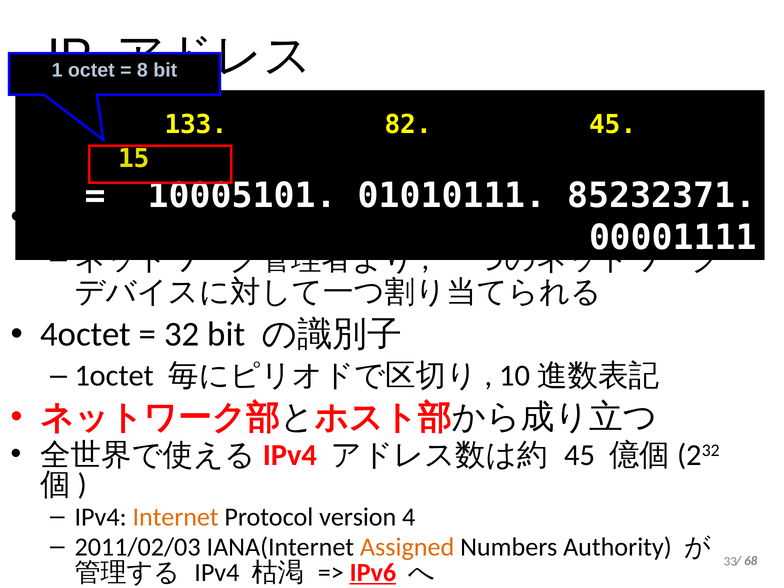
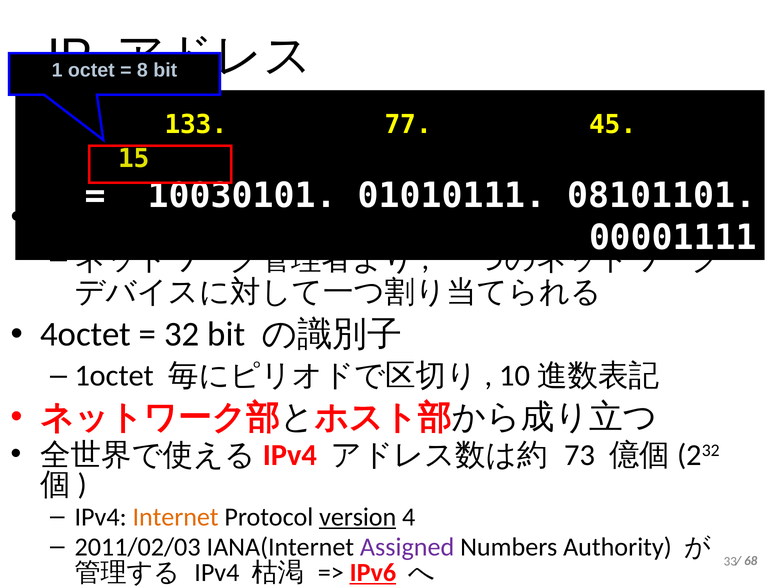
82: 82 -> 77 (408, 125)
10005101: 10005101 -> 10030101 (242, 196)
85232371: 85232371 -> 08101101 (662, 196)
45: 45 -> 73 (580, 455)
version underline: none -> present (358, 517)
Assigned colour: orange -> purple (407, 547)
